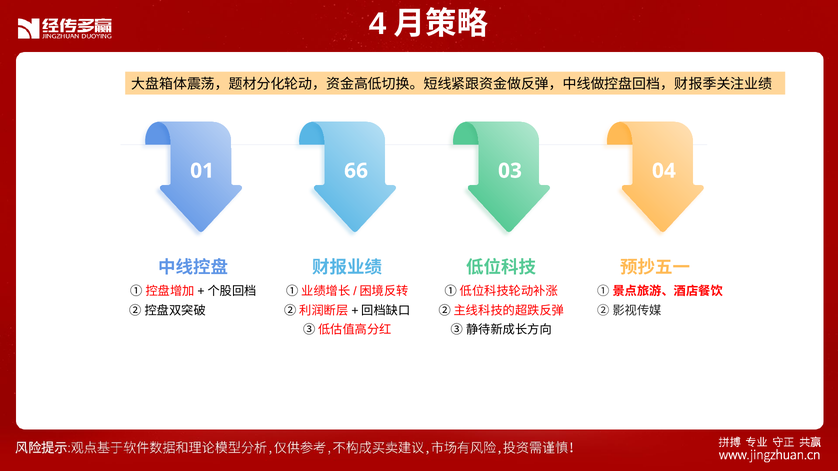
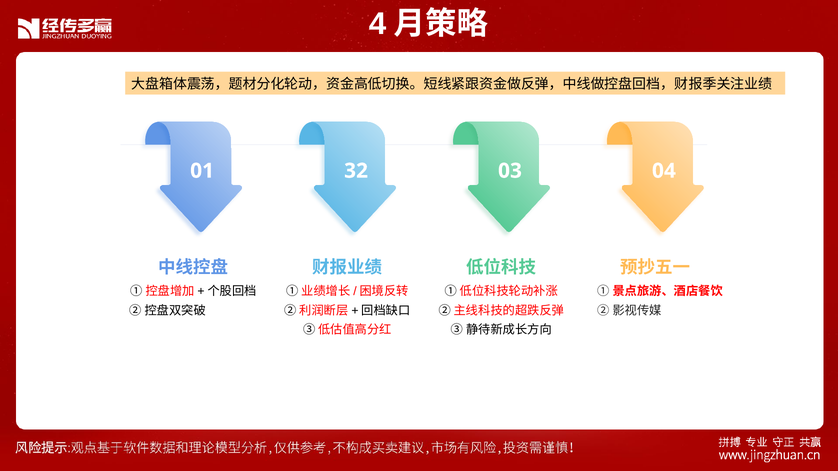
66: 66 -> 32 (356, 171)
